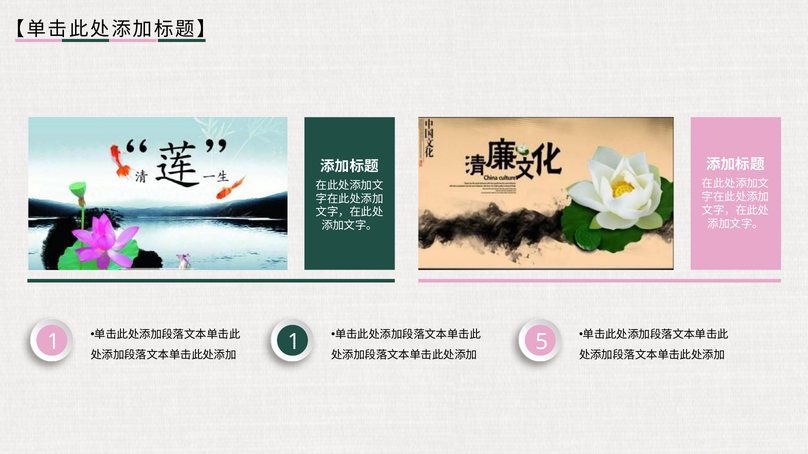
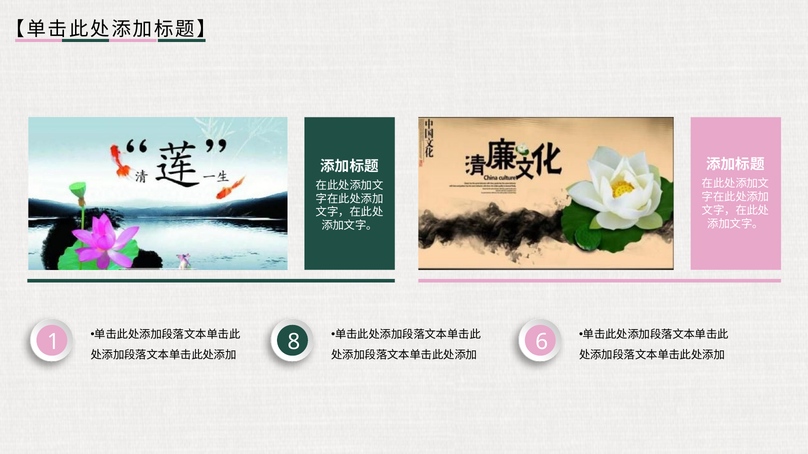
1: 1 -> 8 (294, 342)
5: 5 -> 6 (542, 342)
